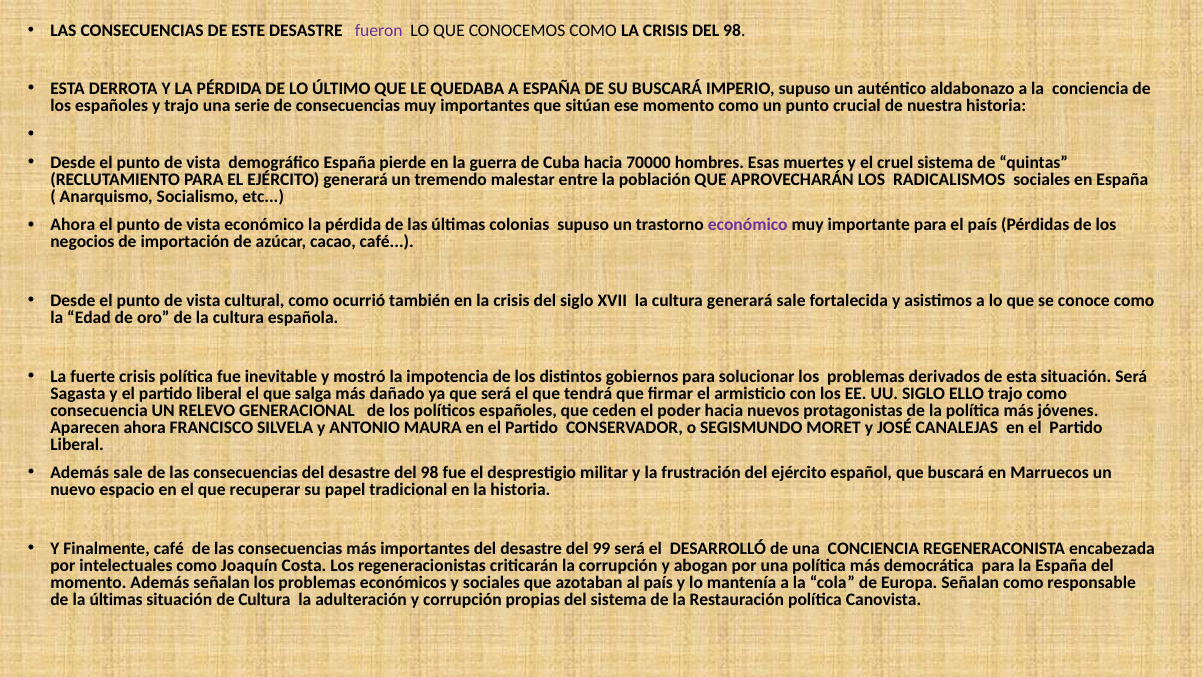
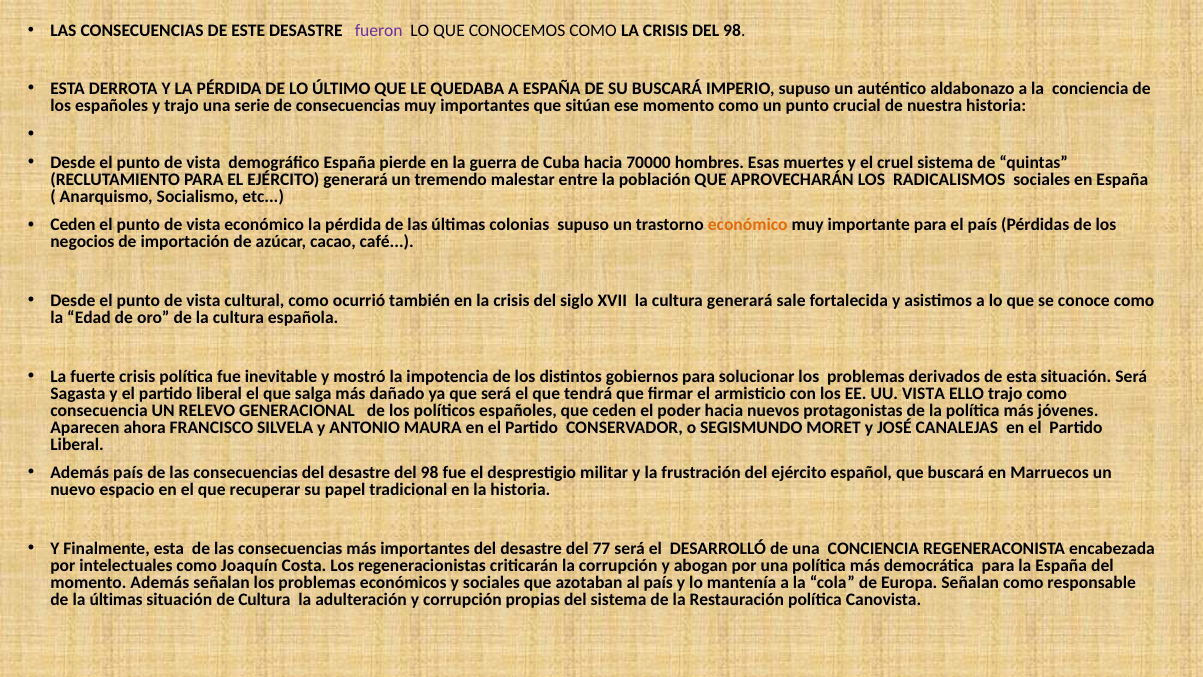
Ahora: Ahora -> Ceden (73, 225)
económico colour: purple -> orange (748, 225)
UU SIGLO: SIGLO -> VISTA (923, 393)
Además sale: sale -> país (128, 473)
Finalmente café: café -> esta (169, 548)
99: 99 -> 77 (601, 548)
